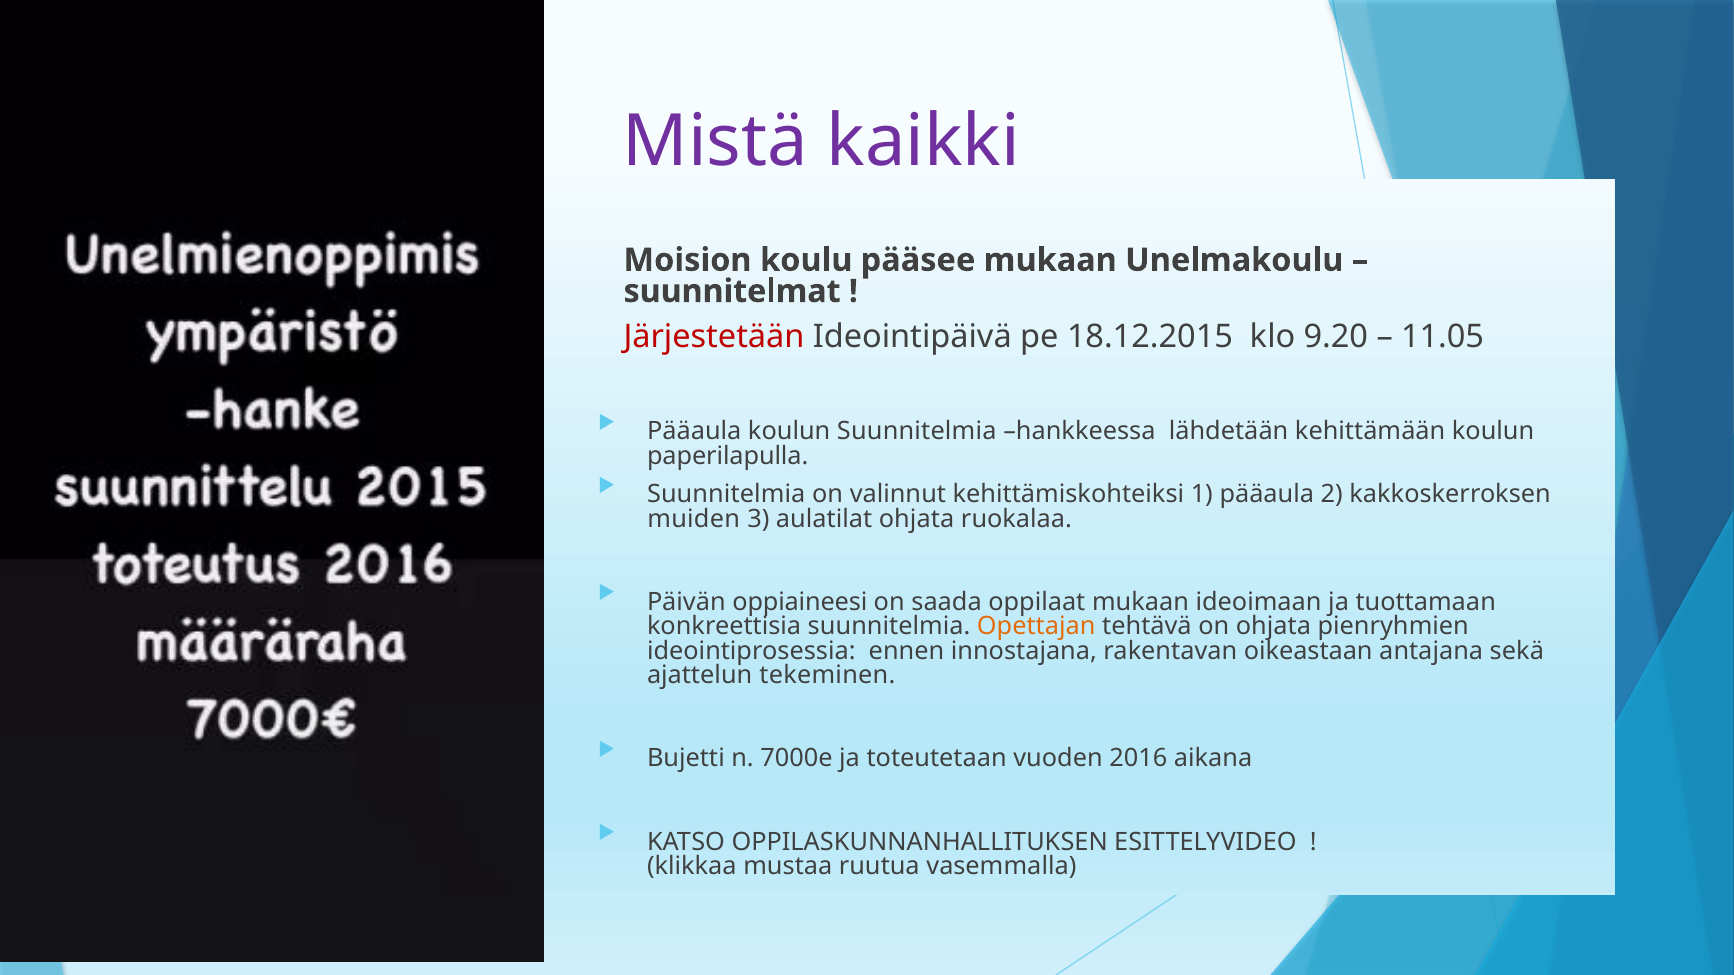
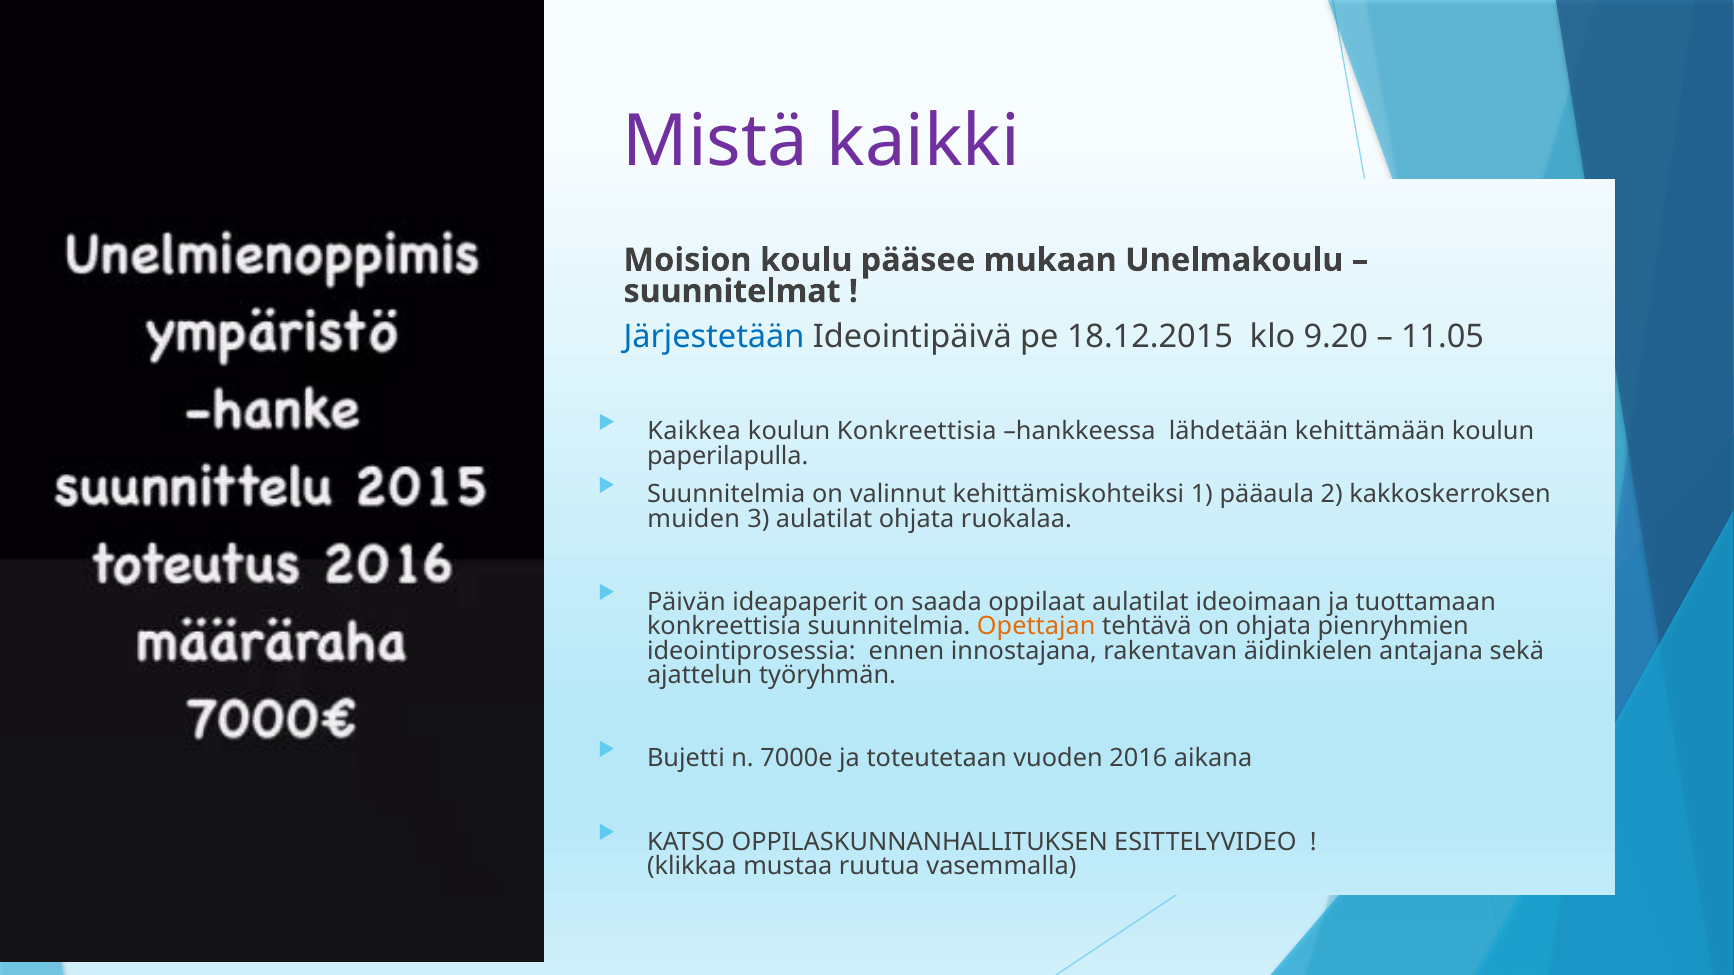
Järjestetään colour: red -> blue (714, 337)
Pääaula: Pääaula -> Kaikkea (694, 432)
koulun Suunnitelmia: Suunnitelmia -> Konkreettisia (917, 432)
oppiaineesi: oppiaineesi -> ideapaperit (800, 602)
oppilaat mukaan: mukaan -> aulatilat (1140, 602)
rakentavan oikeastaan: oikeastaan -> äidinkielen (1308, 651)
tekeminen: tekeminen -> työryhmän (827, 675)
